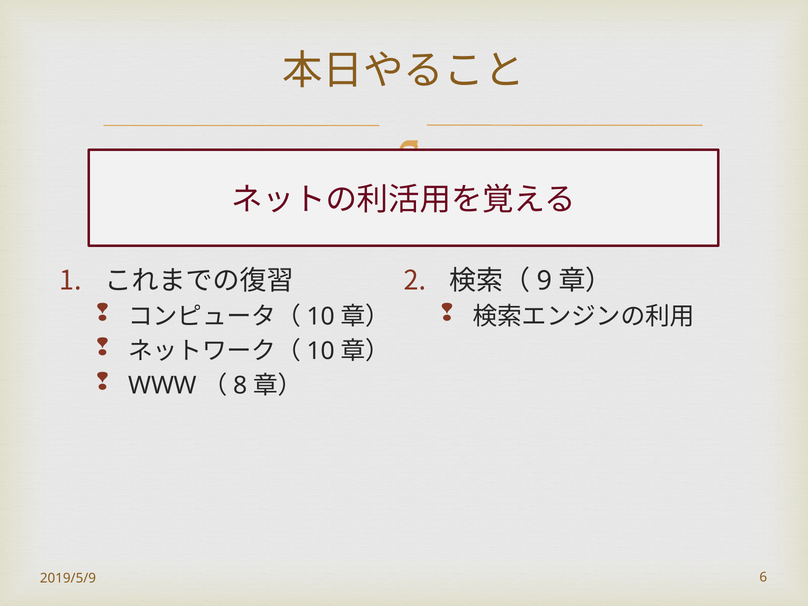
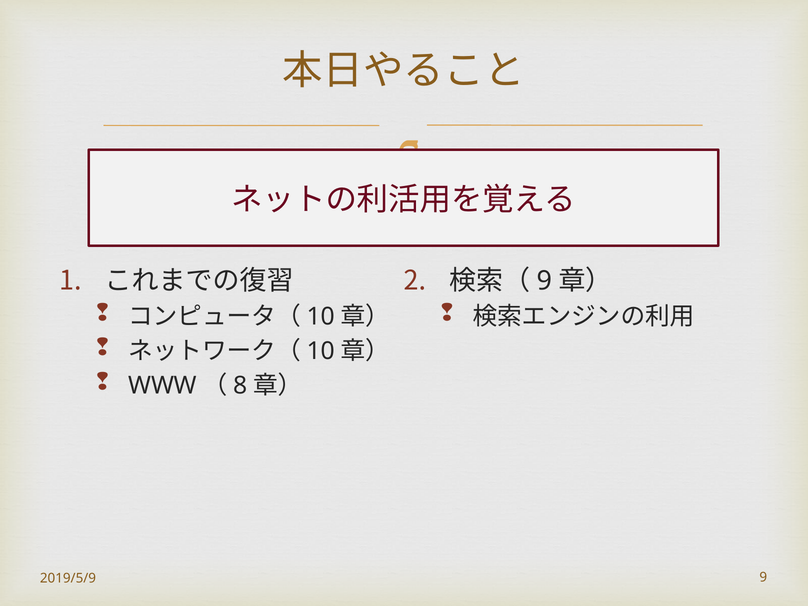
2019/5/9 6: 6 -> 9 (763, 577)
